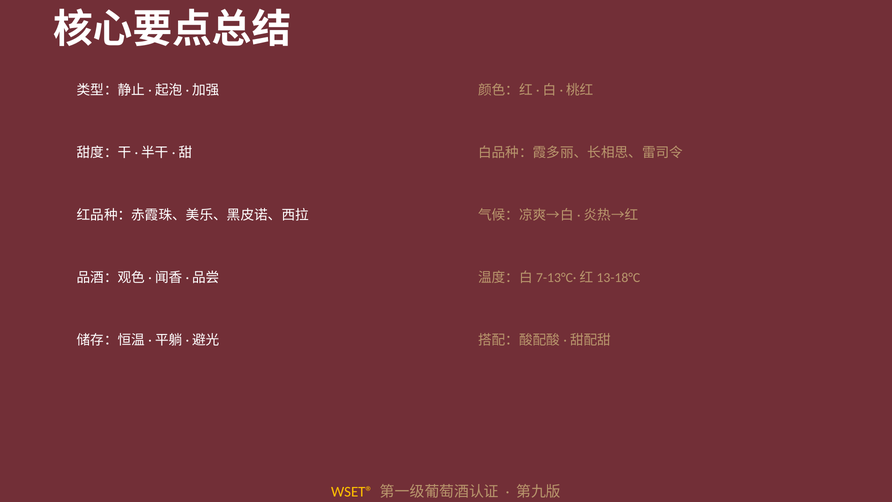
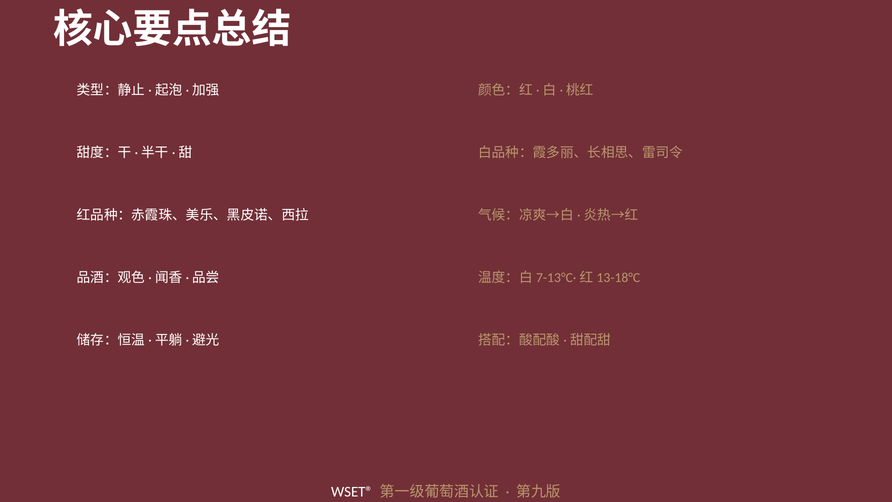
WSET® colour: yellow -> white (352, 492)
